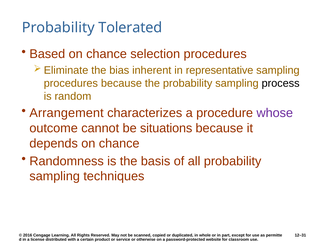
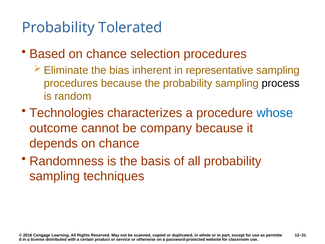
Arrangement: Arrangement -> Technologies (67, 113)
whose colour: purple -> blue (275, 113)
situations: situations -> company (166, 128)
